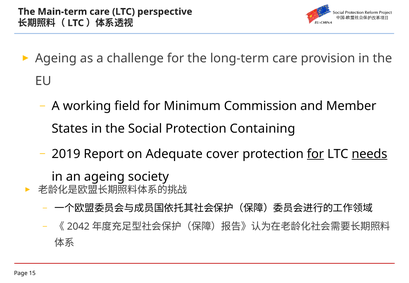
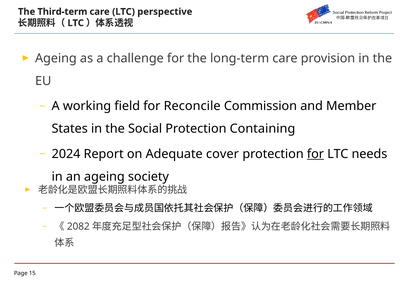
Main-term: Main-term -> Third-term (62, 12)
Minimum: Minimum -> Reconcile (192, 106)
2019: 2019 -> 2024 (66, 154)
needs underline: present -> none (369, 154)
2042: 2042 -> 2082 (78, 227)
